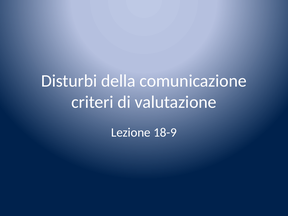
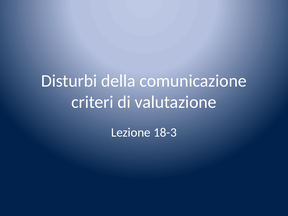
18-9: 18-9 -> 18-3 (165, 132)
